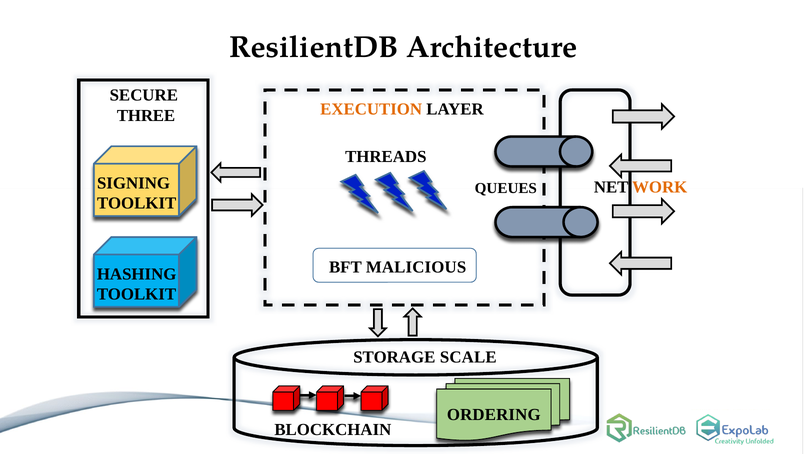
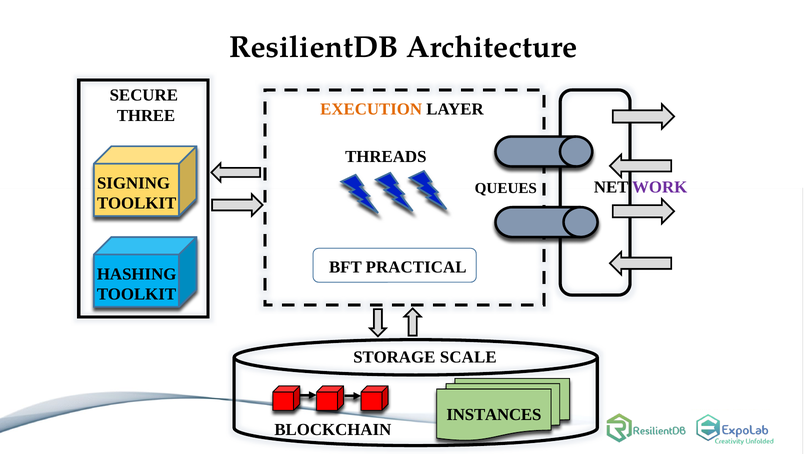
WORK colour: orange -> purple (660, 187)
MALICIOUS: MALICIOUS -> PRACTICAL (416, 267)
ORDERING: ORDERING -> INSTANCES (494, 415)
